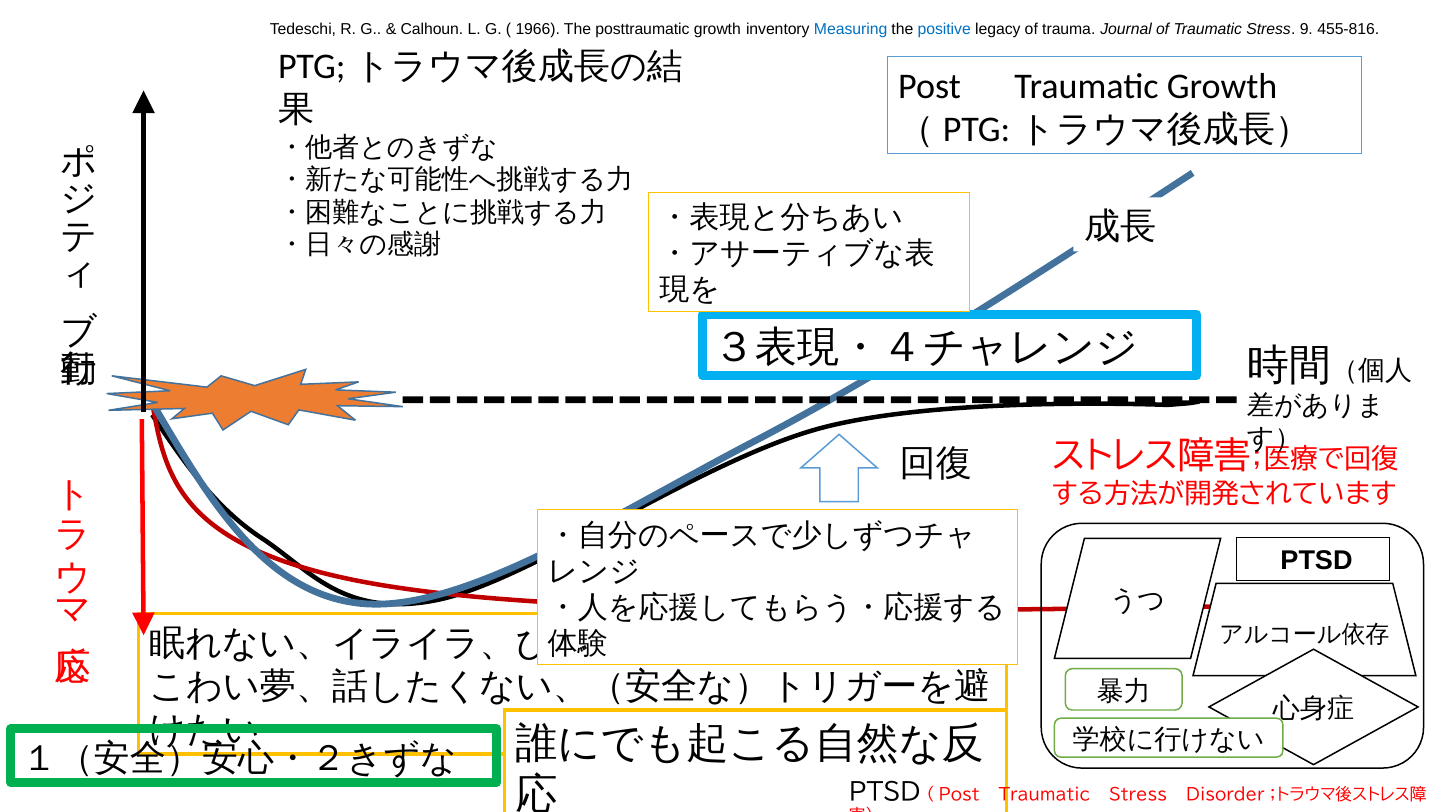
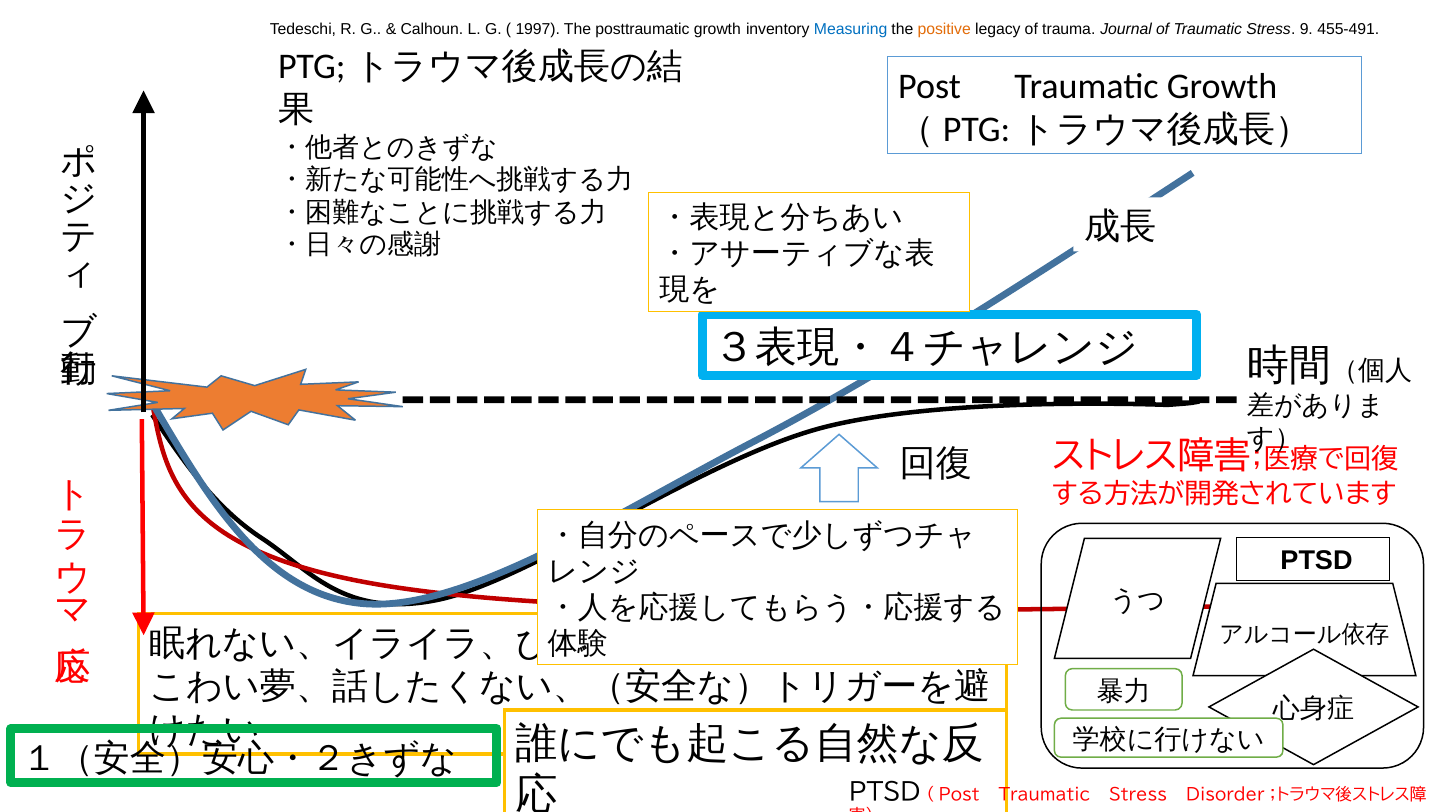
1966: 1966 -> 1997 (538, 29)
positive colour: blue -> orange (944, 29)
455-816: 455-816 -> 455-491 (1348, 29)
